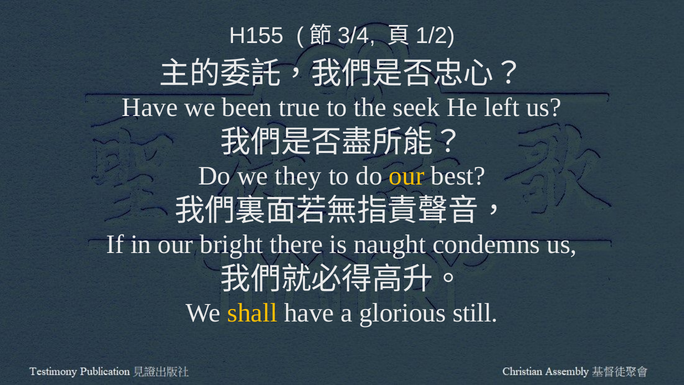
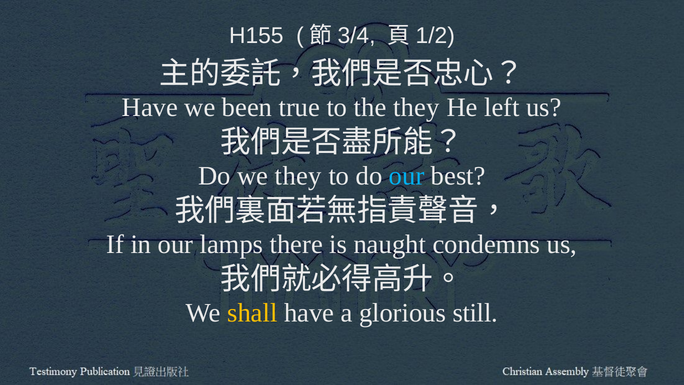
the seek: seek -> they (416, 108)
our colour: yellow -> light blue (407, 176)
bright: bright -> lamps (232, 244)
